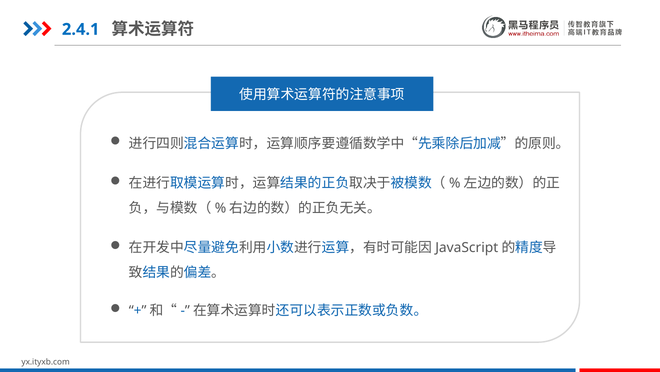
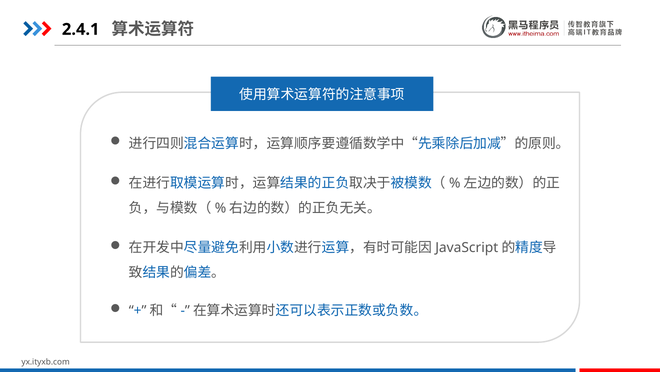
2.4.1 colour: blue -> black (81, 29)
